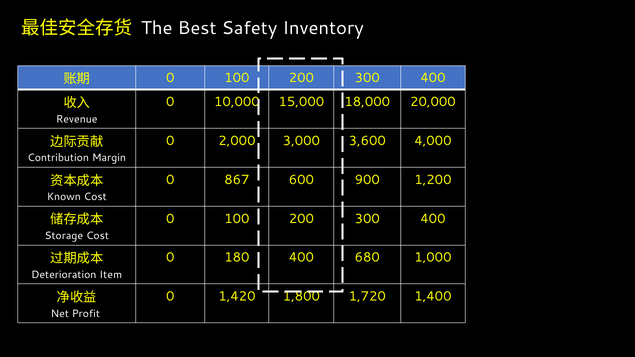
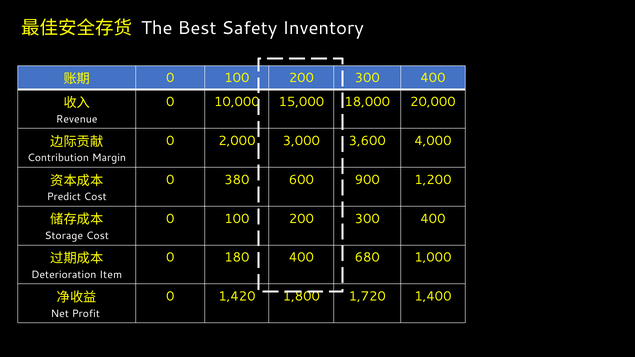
867: 867 -> 380 (237, 180)
Known: Known -> Predict (64, 197)
